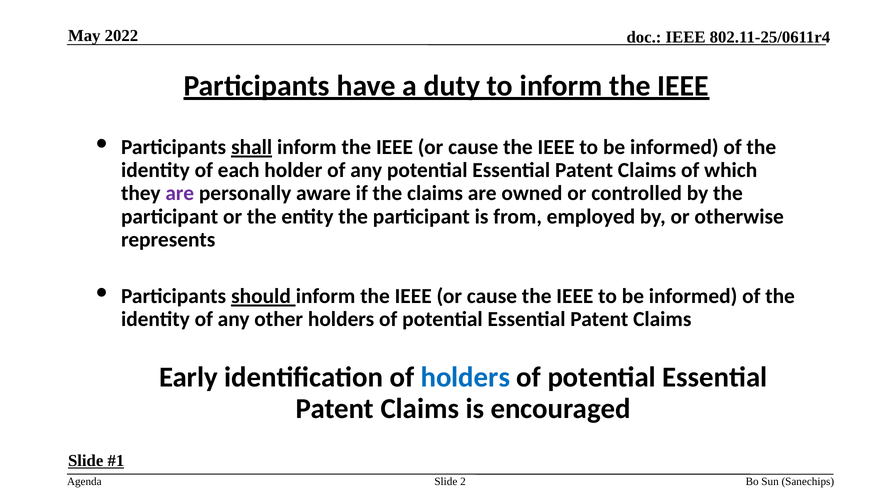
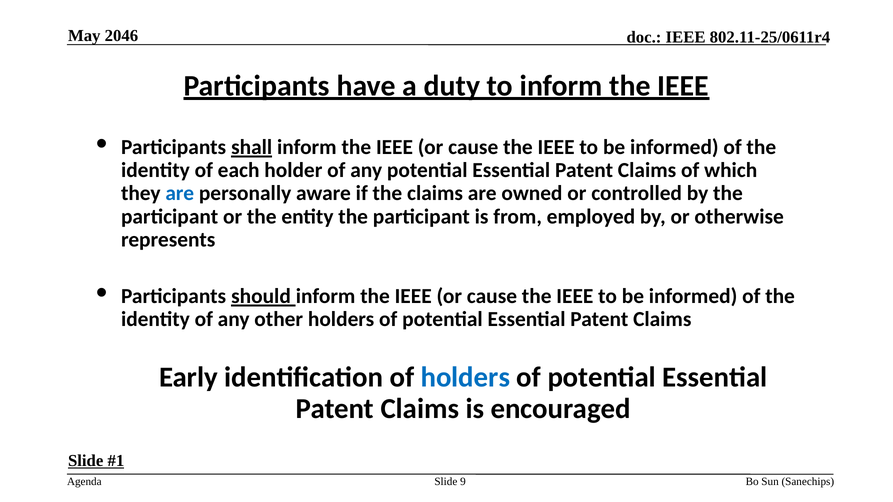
2022: 2022 -> 2046 (121, 36)
are colour: purple -> blue (180, 194)
2: 2 -> 9 (463, 482)
